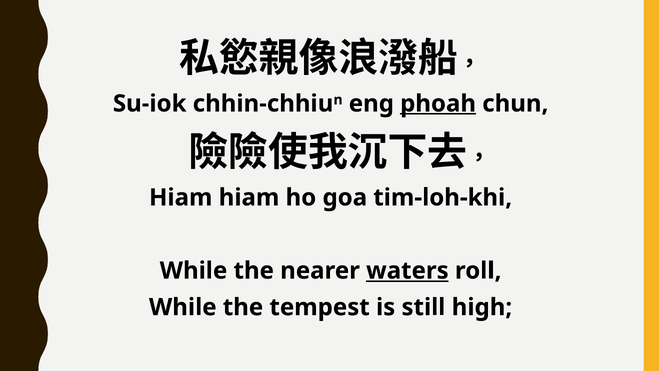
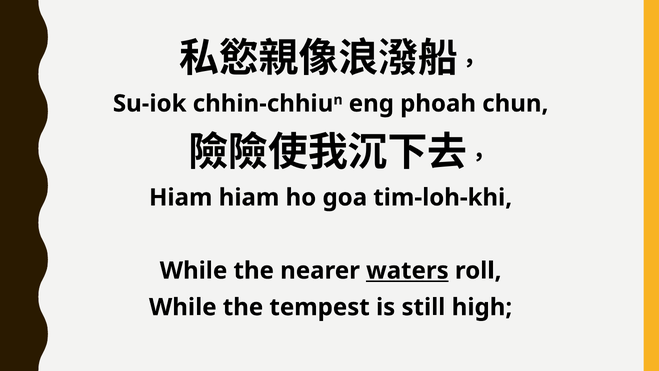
phoah underline: present -> none (438, 104)
